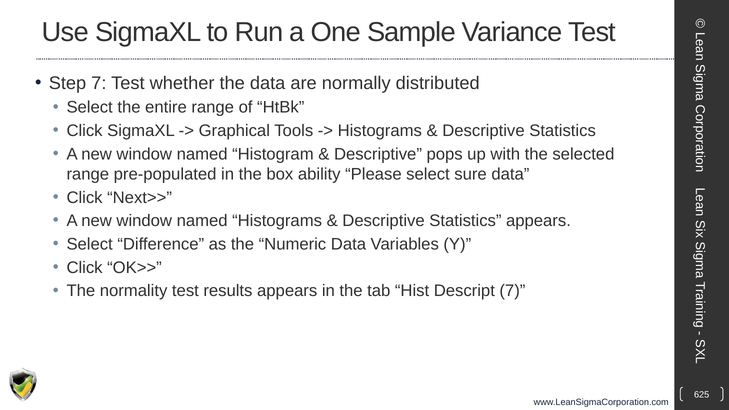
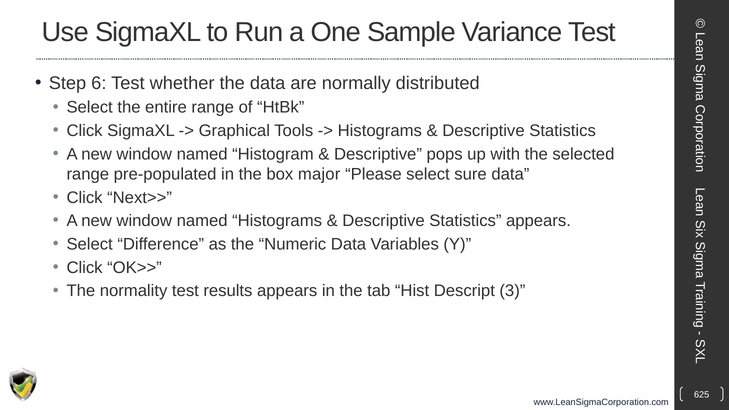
Step 7: 7 -> 6 (99, 83)
ability: ability -> major (319, 174)
Descript 7: 7 -> 3 (512, 291)
